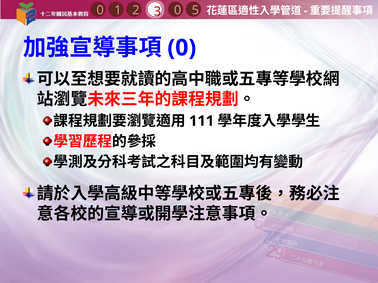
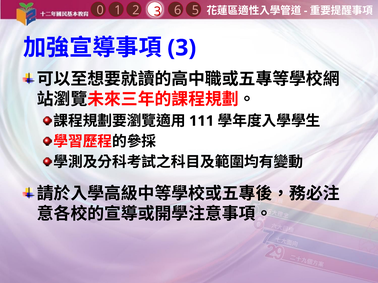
1 0: 0 -> 6 (178, 10)
0: 0 -> 3 (182, 48)
